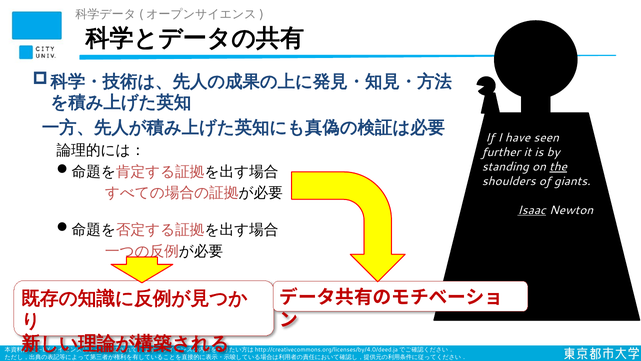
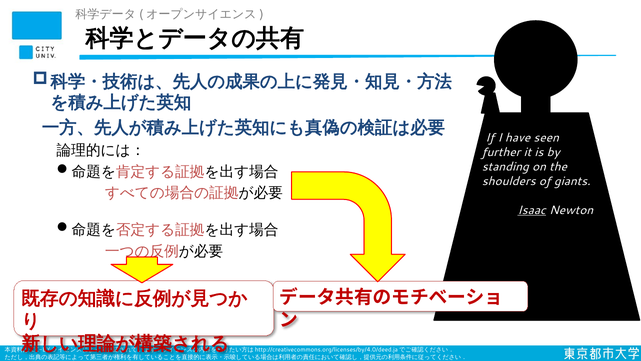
the underline: present -> none (558, 167)
